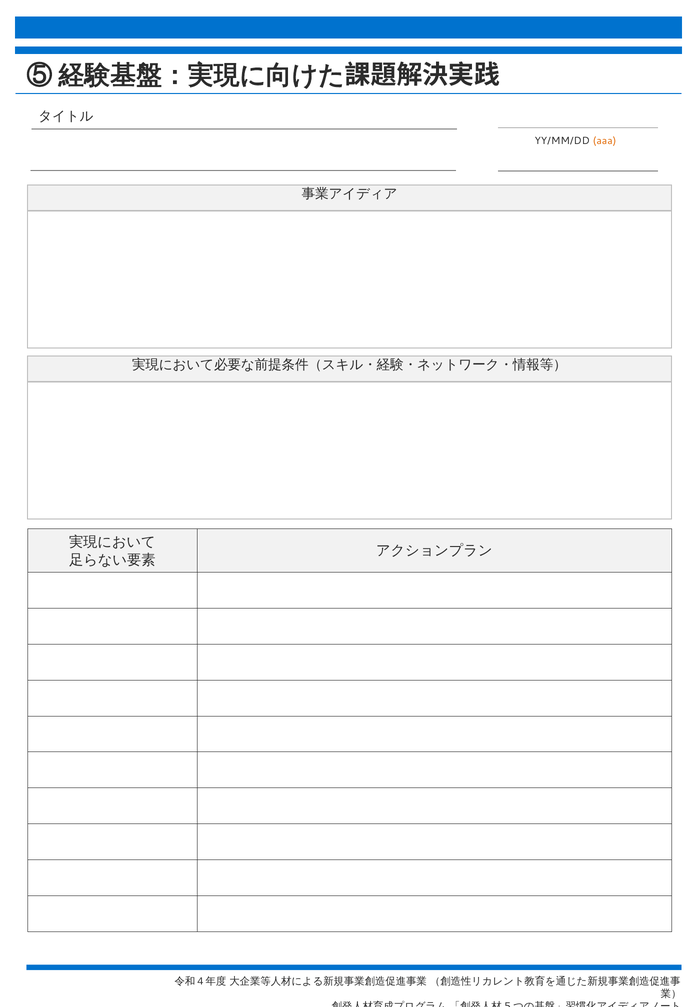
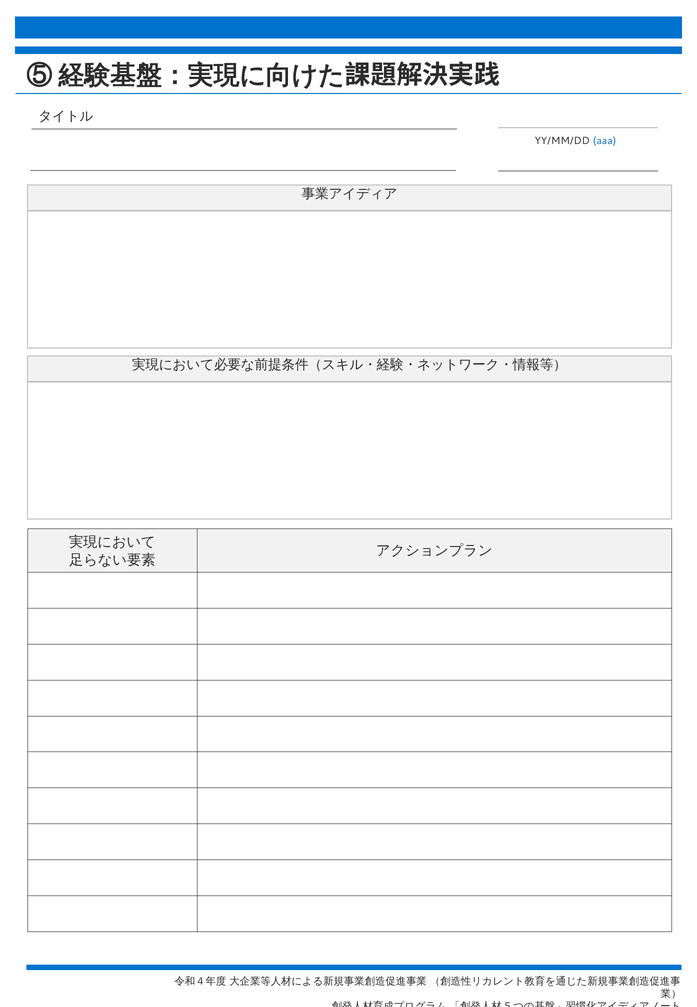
aaa colour: orange -> blue (605, 141)
